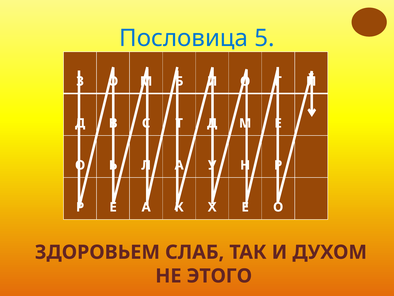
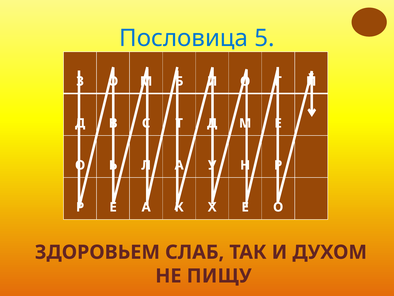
ЭТОГО: ЭТОГО -> ПИЩУ (219, 276)
